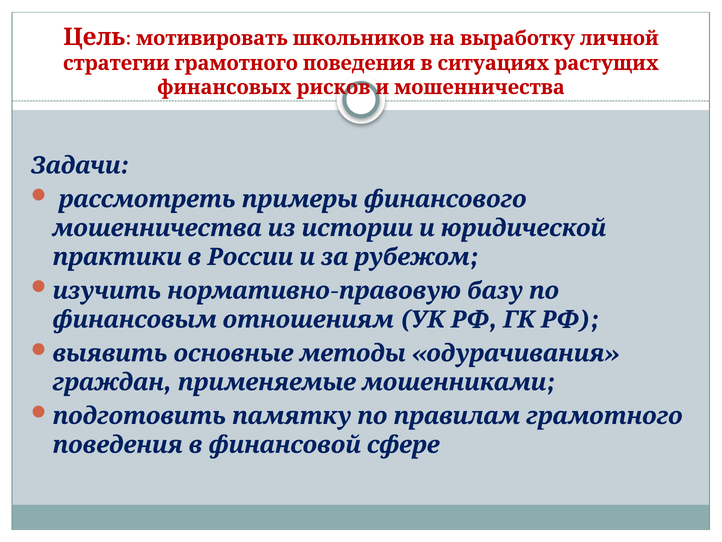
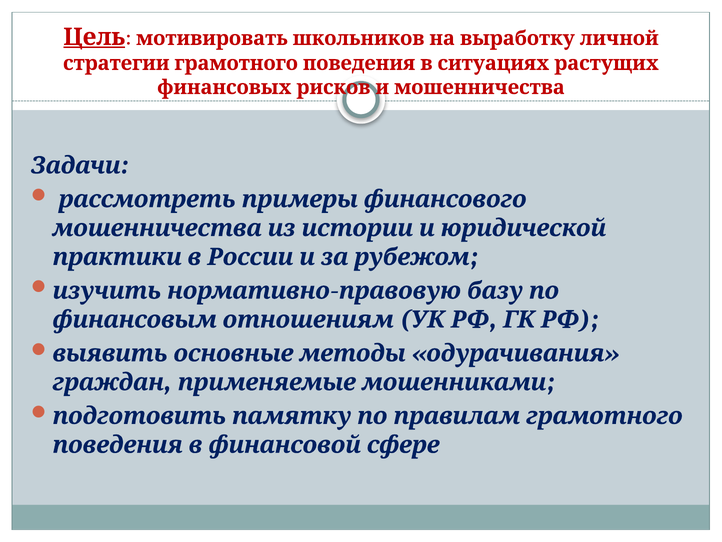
Цель underline: none -> present (94, 37)
